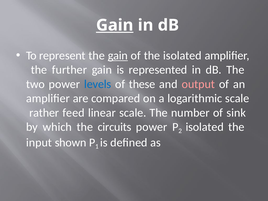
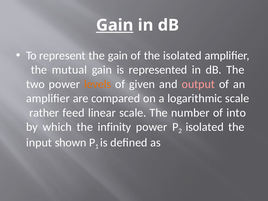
gain underline: present -> none (118, 56)
further: further -> mutual (69, 70)
levels colour: blue -> orange (98, 84)
these: these -> given (142, 84)
sink: sink -> into (236, 113)
circuits: circuits -> infinity (114, 127)
